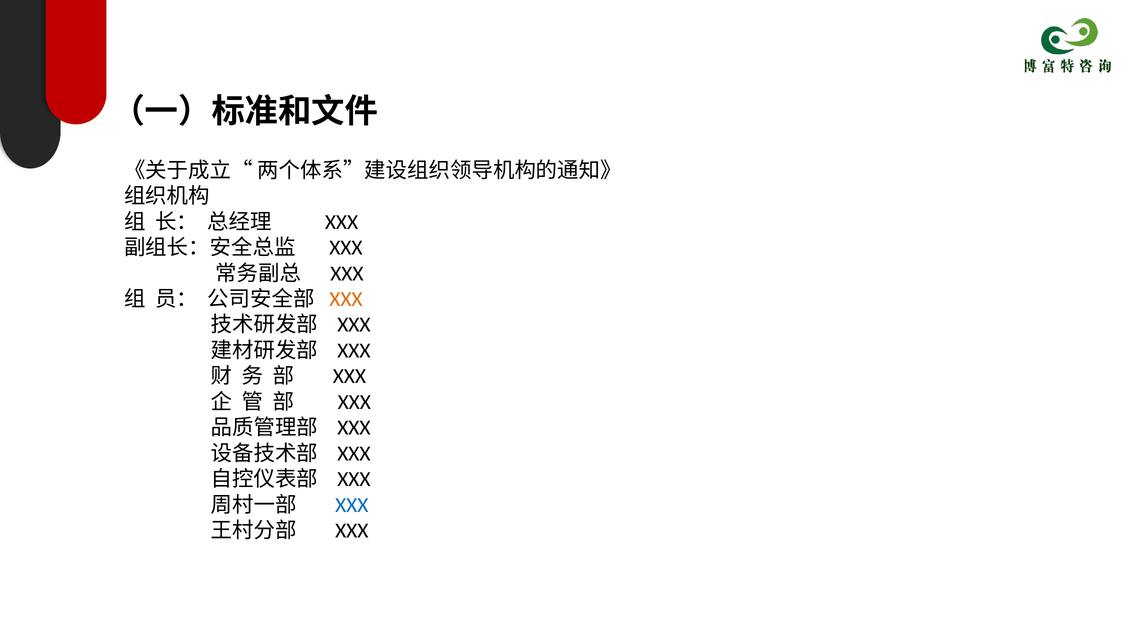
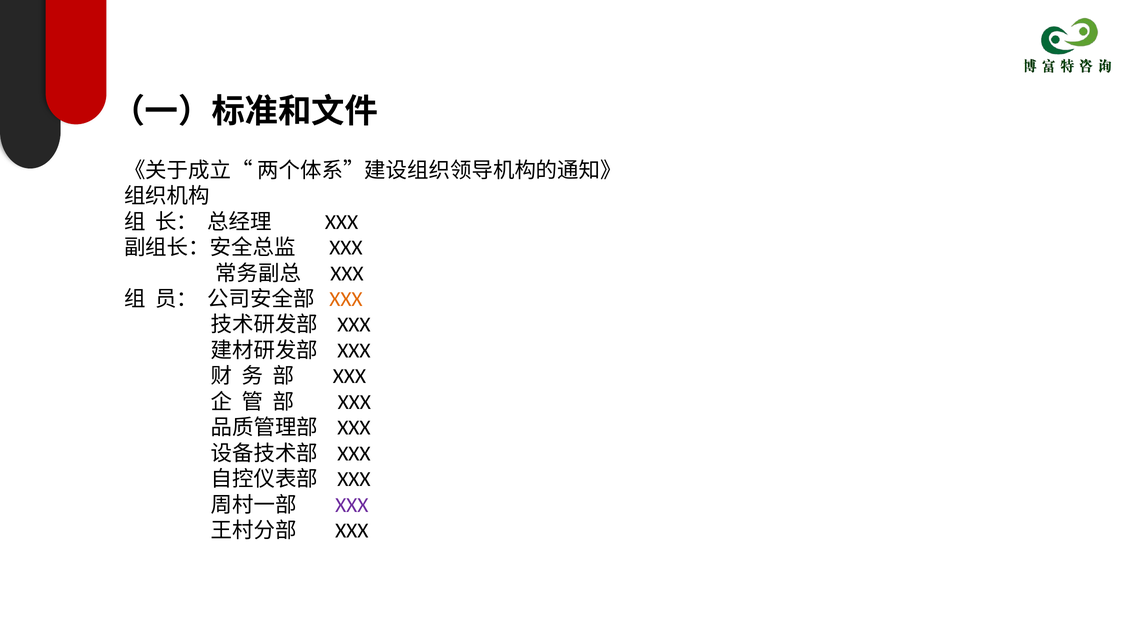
XXX colour: blue -> purple (352, 505)
